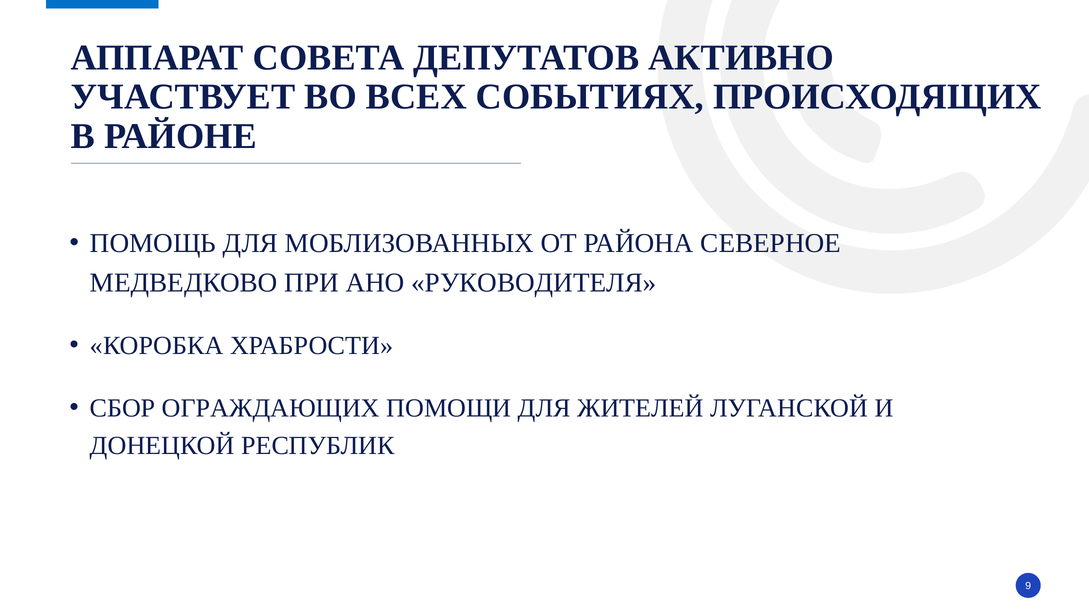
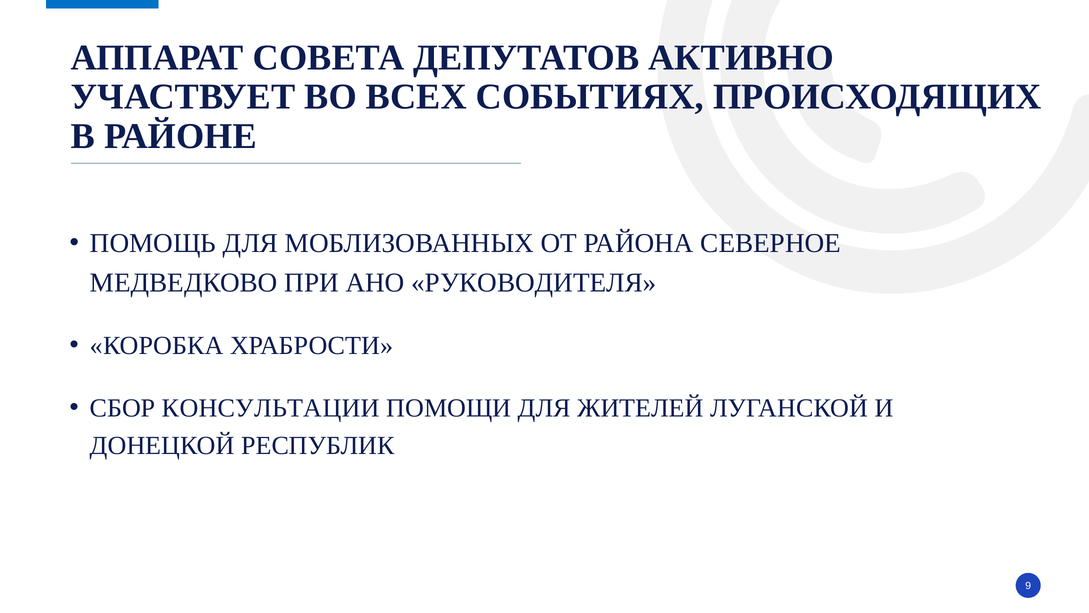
ОГРАЖДАЮЩИХ: ОГРАЖДАЮЩИХ -> КОНСУЛЬТАЦИИ (271, 408)
